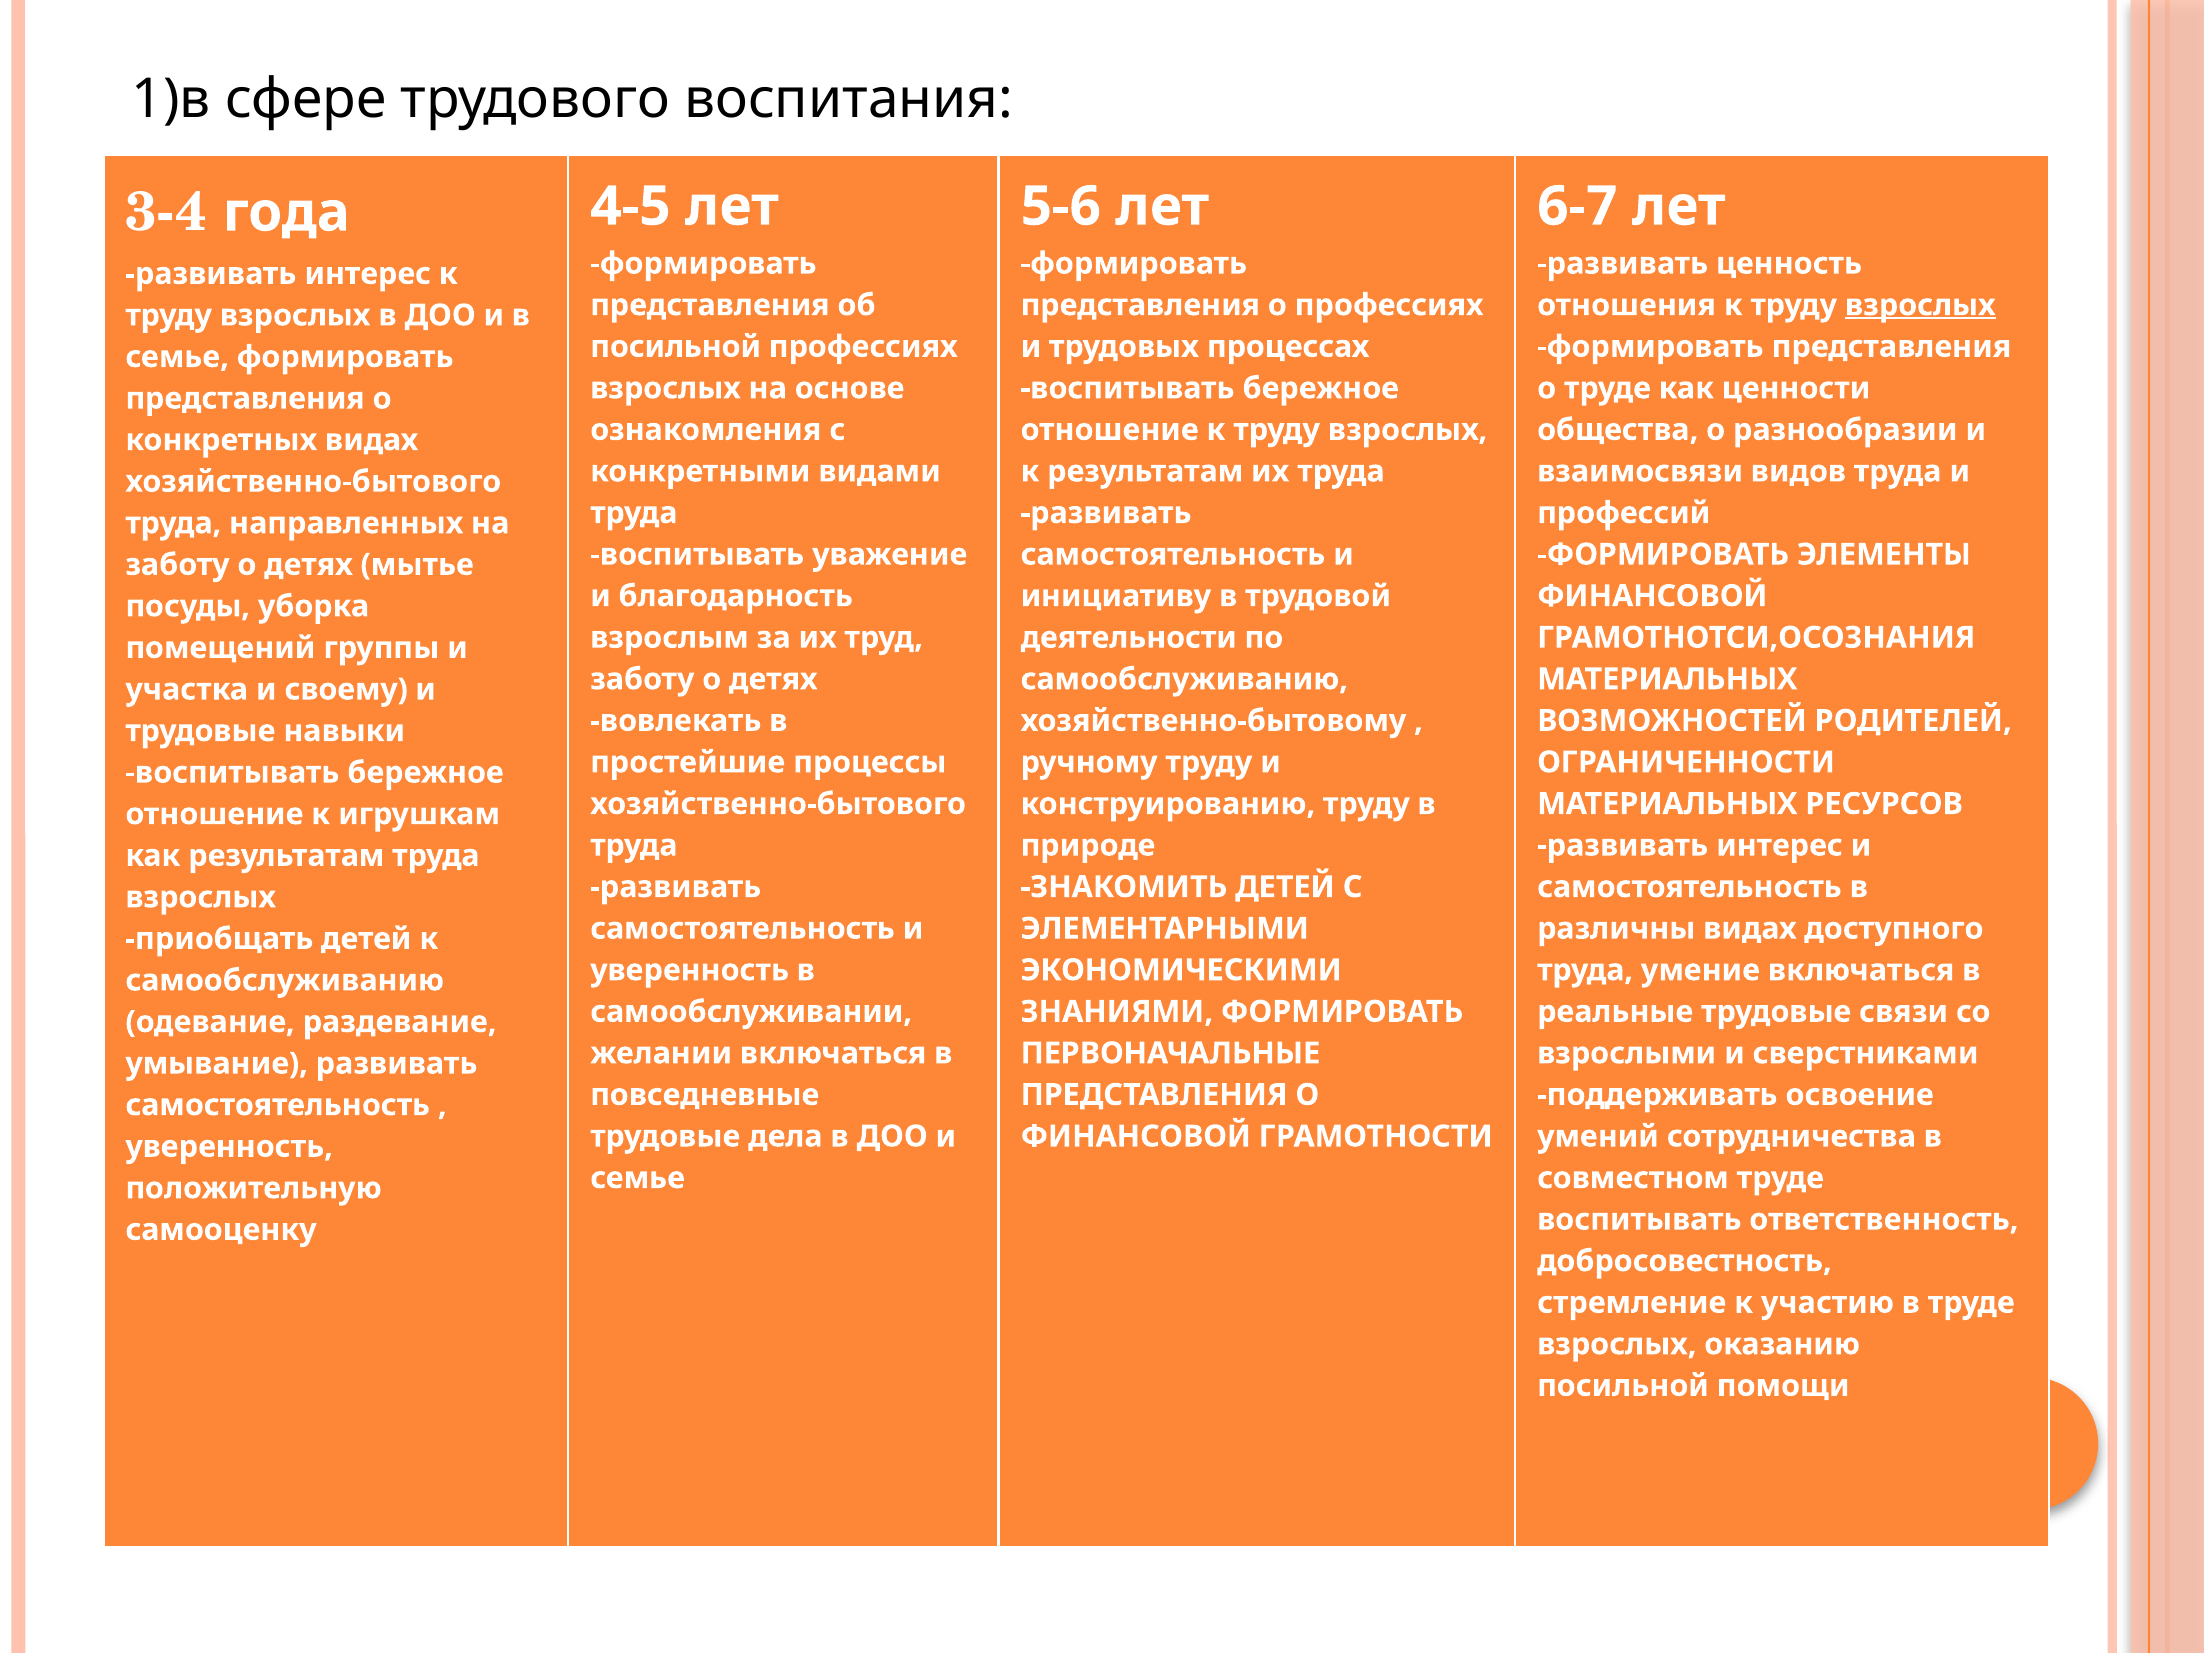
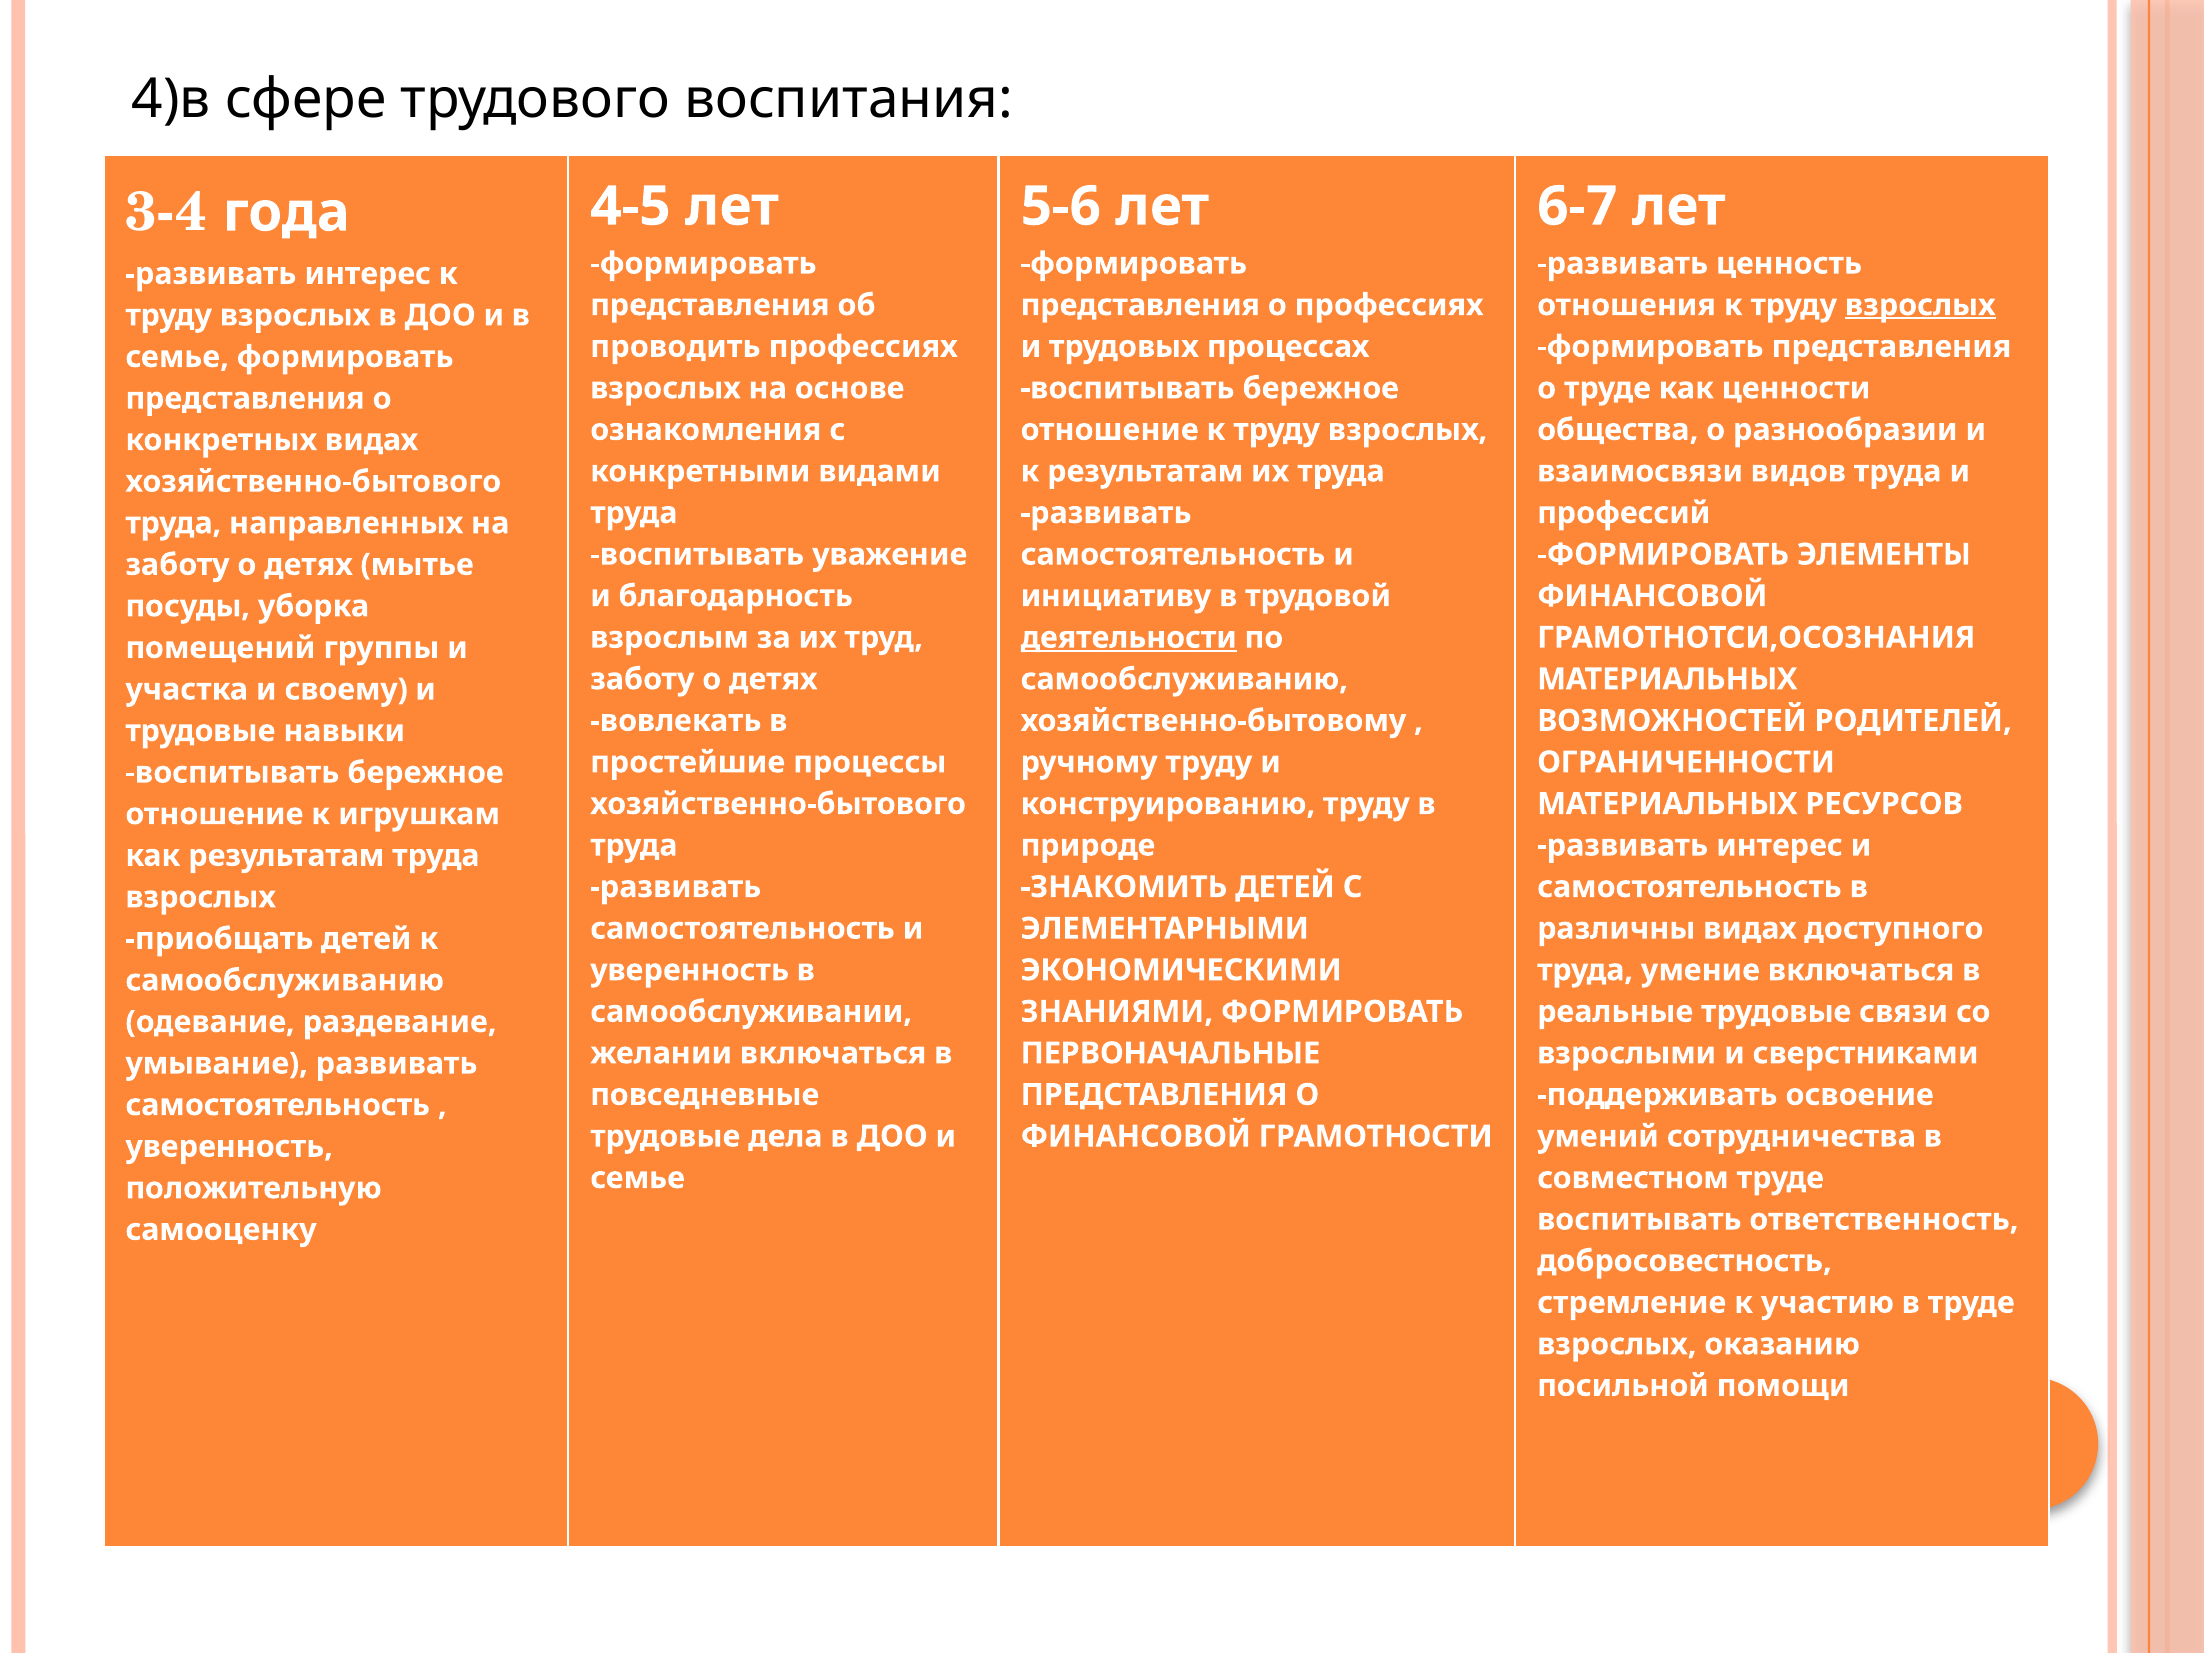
1)в: 1)в -> 4)в (171, 99)
посильной: посильной -> проводить (675, 347)
деятельности underline: none -> present (1129, 638)
